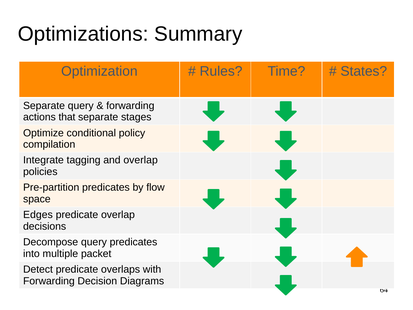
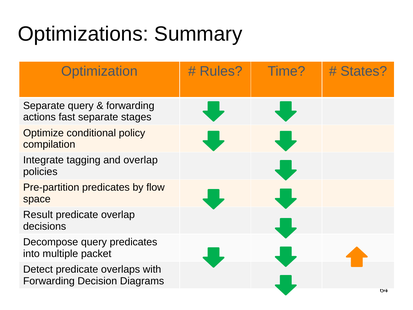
that: that -> fast (67, 117)
Edges: Edges -> Result (38, 215)
